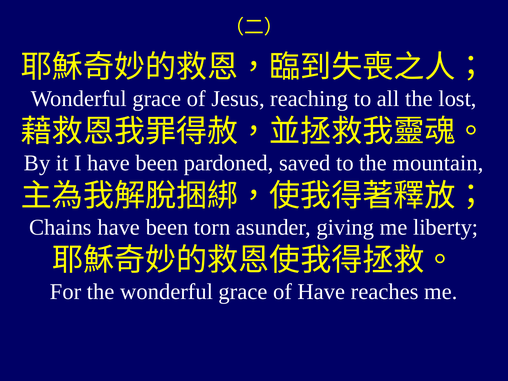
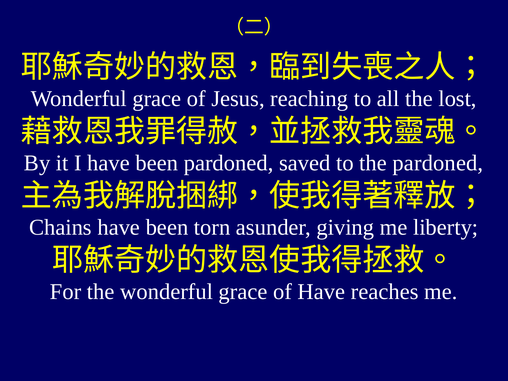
the mountain: mountain -> pardoned (438, 163)
